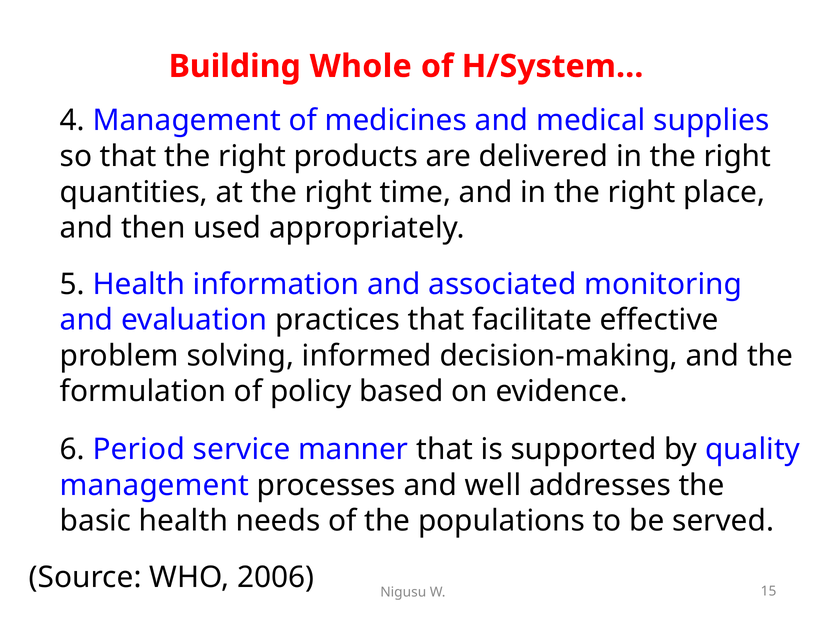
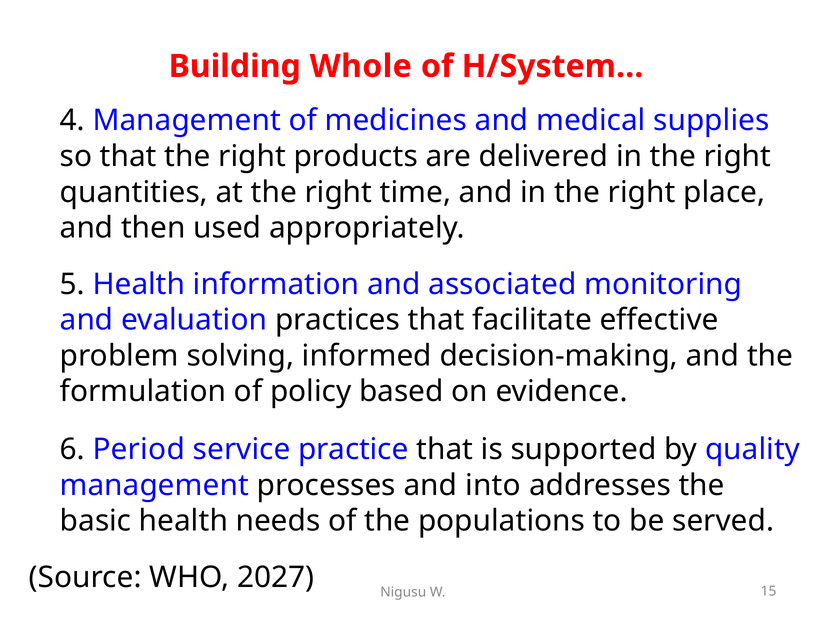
manner: manner -> practice (353, 449)
well: well -> into (493, 485)
2006: 2006 -> 2027 (276, 577)
